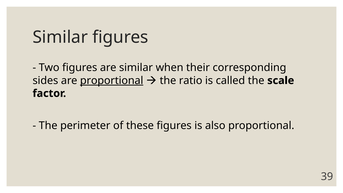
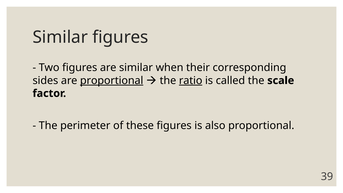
ratio underline: none -> present (191, 80)
